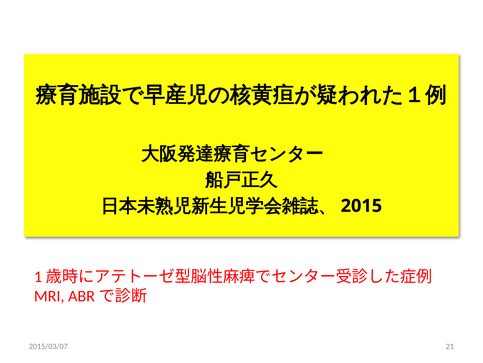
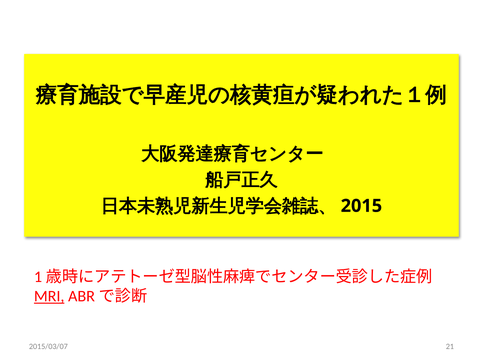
MRI underline: none -> present (49, 296)
